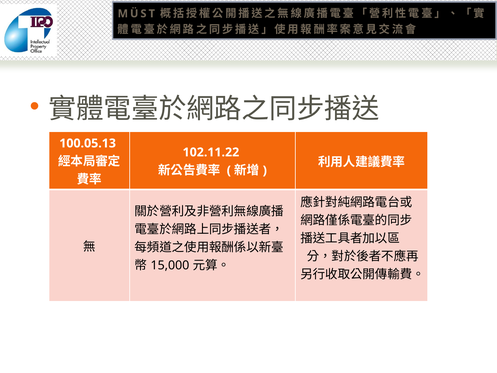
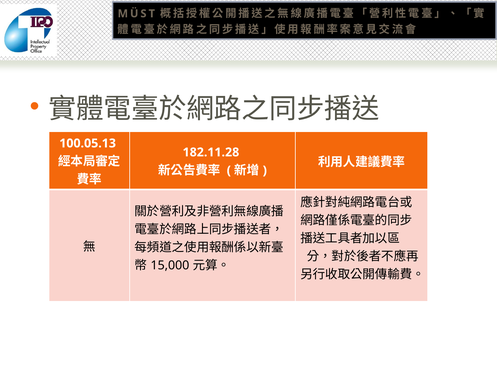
102.11.22: 102.11.22 -> 182.11.28 (211, 152)
